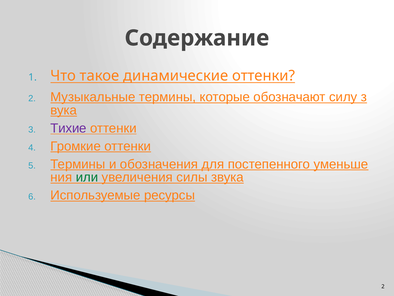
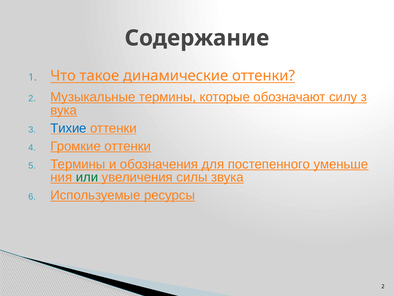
Тихие colour: purple -> blue (69, 128)
